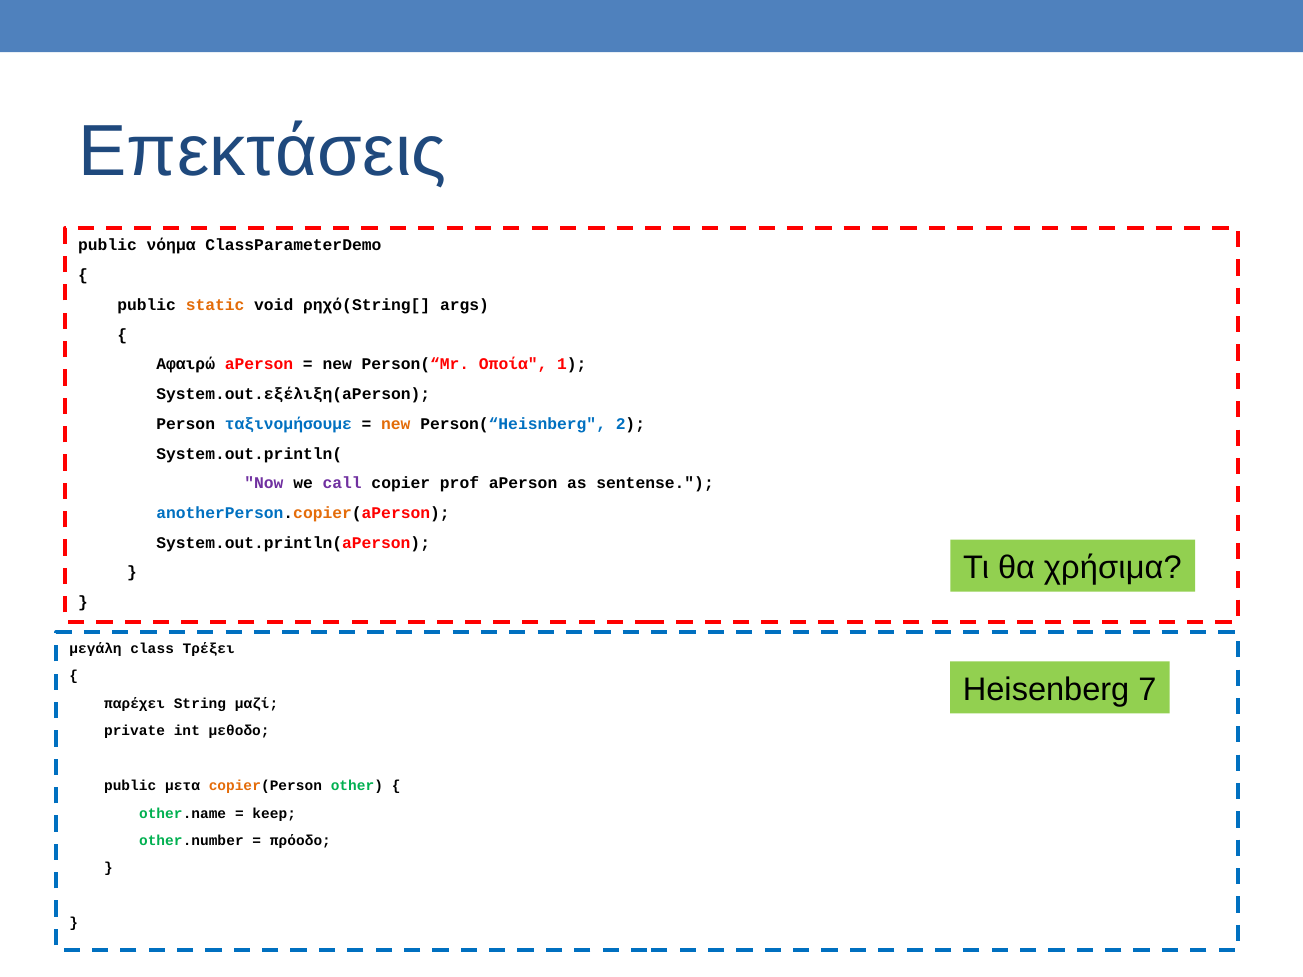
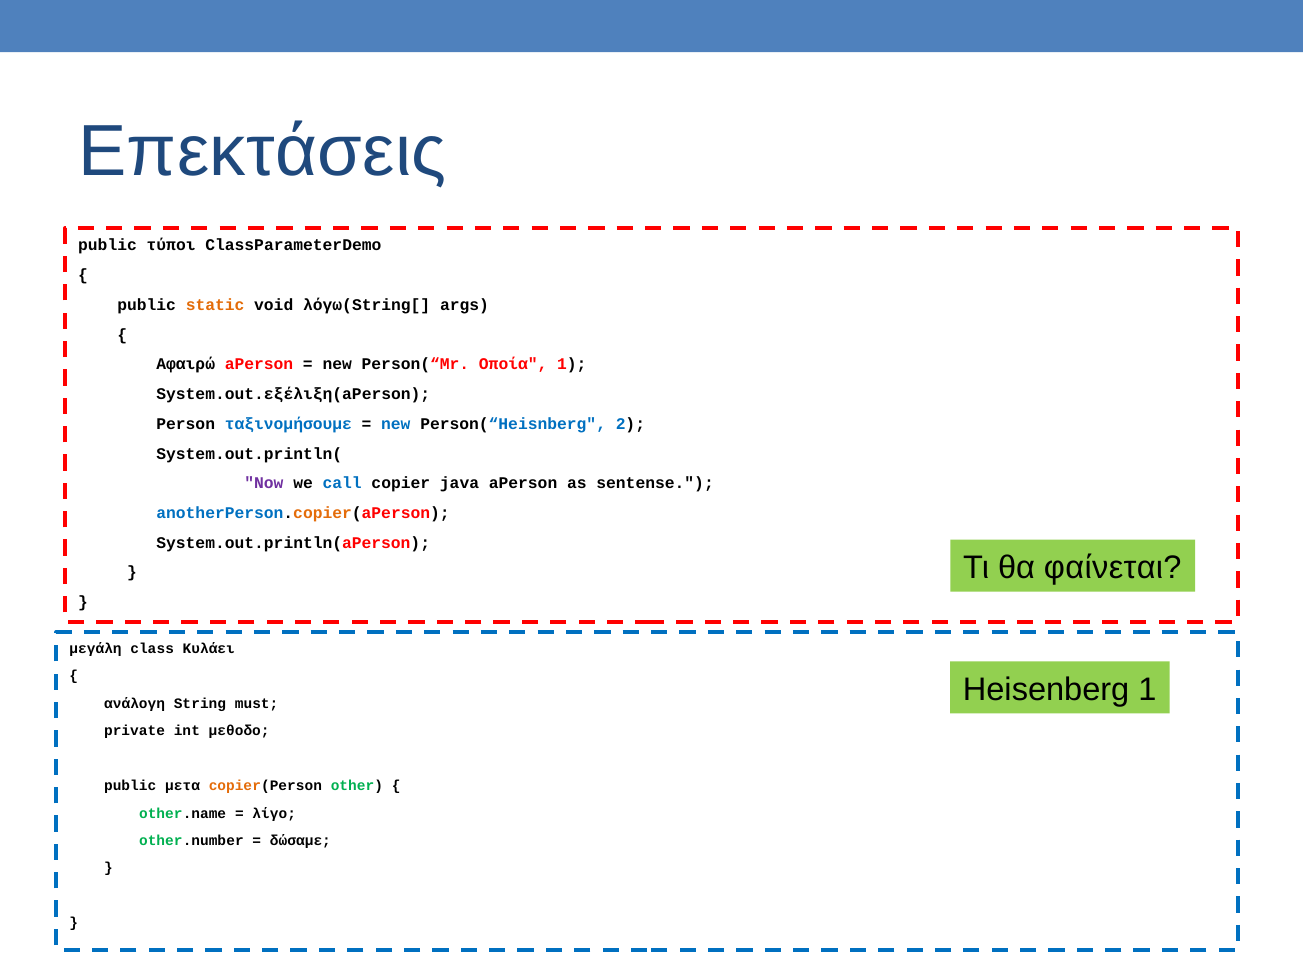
νόημα: νόημα -> τύποι (171, 245)
ρηχό(String[: ρηχό(String[ -> λόγω(String[ (367, 305)
new colour: orange -> blue (396, 424)
call colour: purple -> blue (342, 483)
prof: prof -> java (460, 483)
χρήσιμα: χρήσιμα -> φαίνεται (1113, 568)
Τρέξει: Τρέξει -> Κυλάει (209, 648)
Heisenberg 7: 7 -> 1 (1147, 690)
παρέχει: παρέχει -> ανάλογη (135, 703)
μαζί: μαζί -> must (257, 703)
keep: keep -> λίγο (274, 813)
πρόοδο: πρόοδο -> δώσαμε (300, 841)
